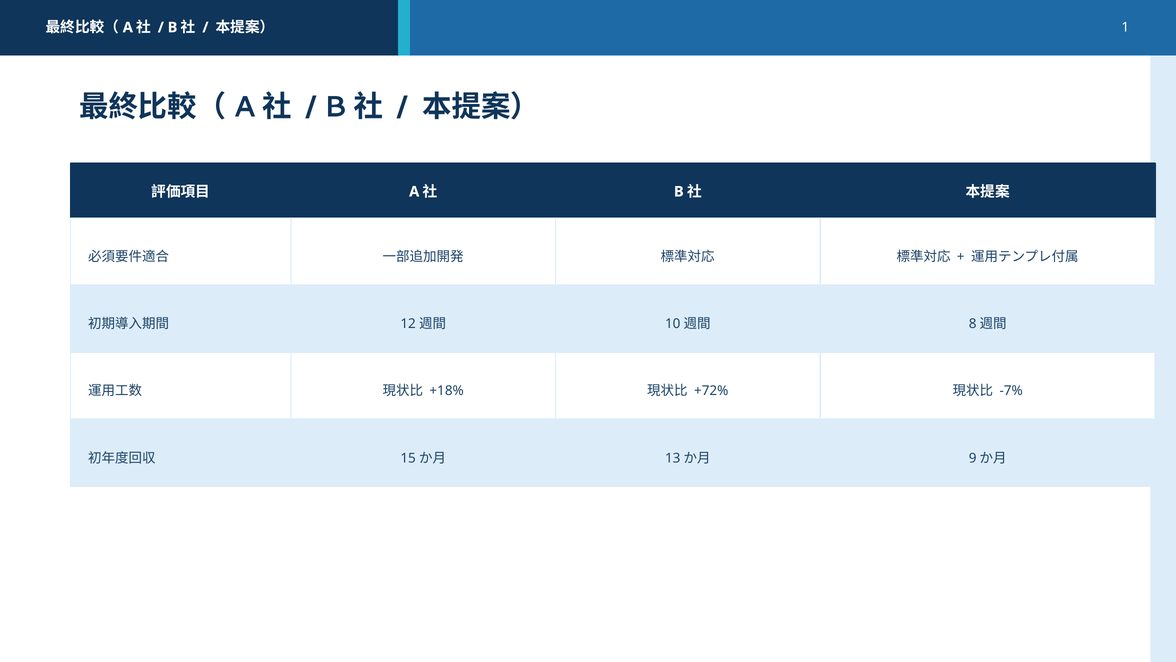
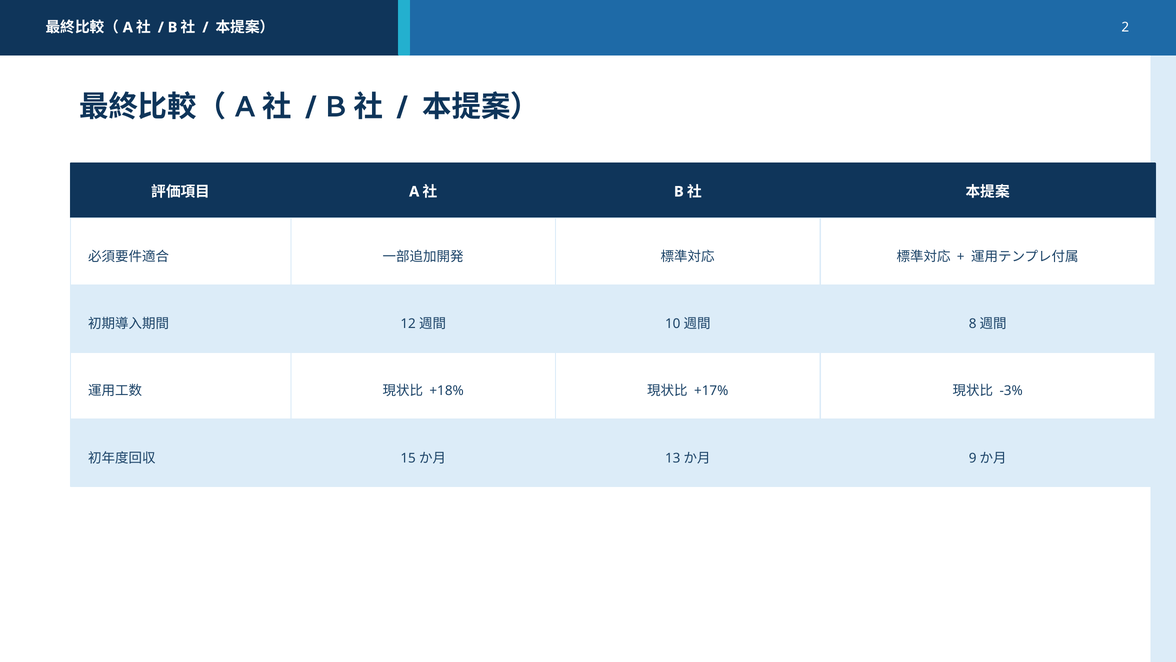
1: 1 -> 2 (1125, 27)
+72%: +72% -> +17% (711, 391)
-7%: -7% -> -3% (1011, 391)
